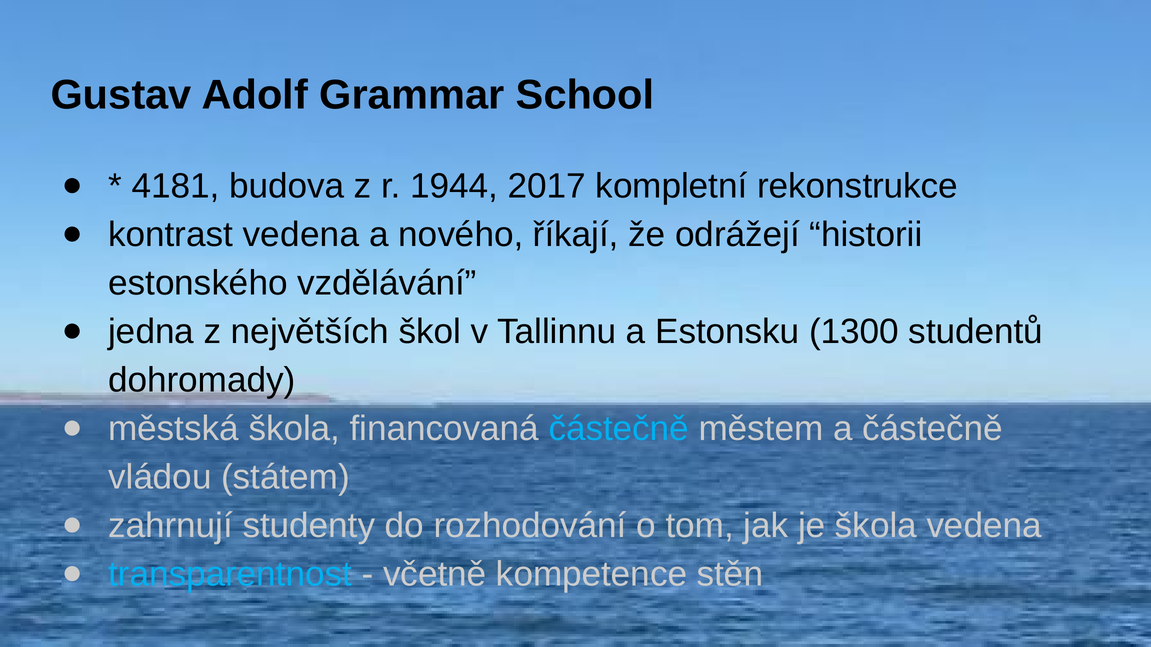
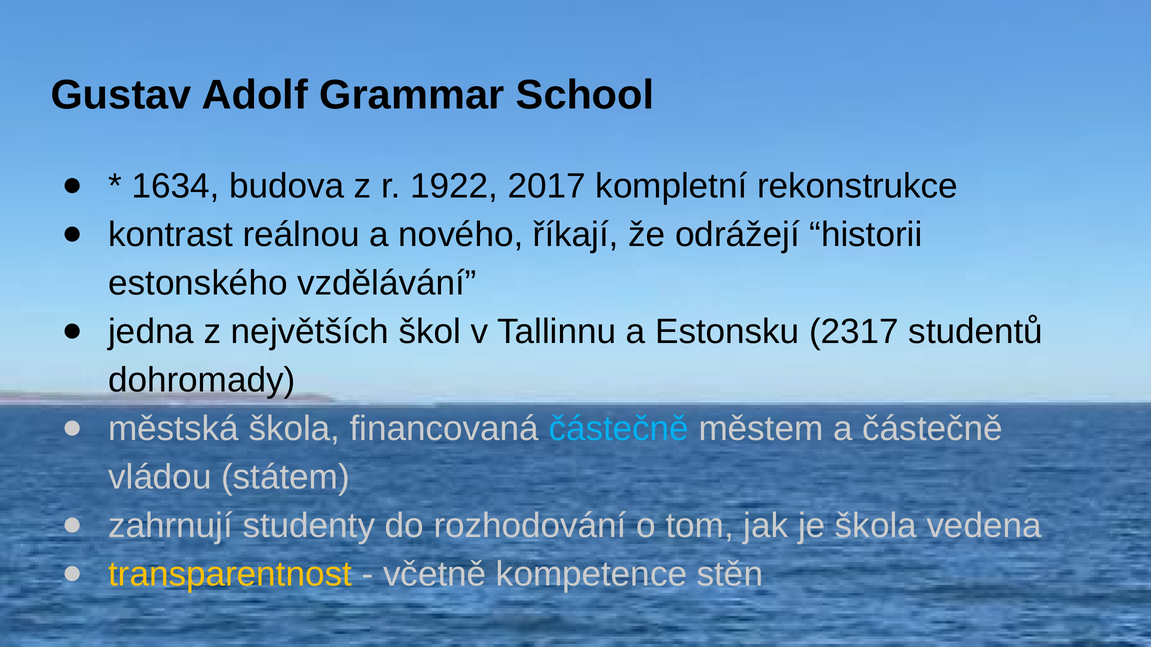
4181: 4181 -> 1634 (176, 186)
1944: 1944 -> 1922 (454, 186)
kontrast vedena: vedena -> reálnou (301, 235)
1300: 1300 -> 2317 (854, 332)
transparentnost colour: light blue -> yellow (230, 574)
